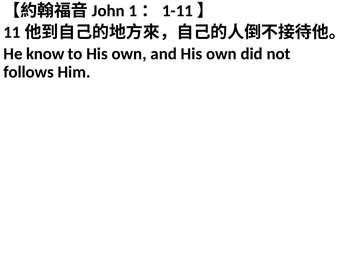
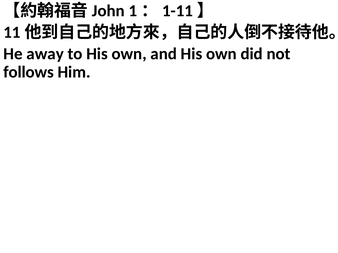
know: know -> away (45, 54)
